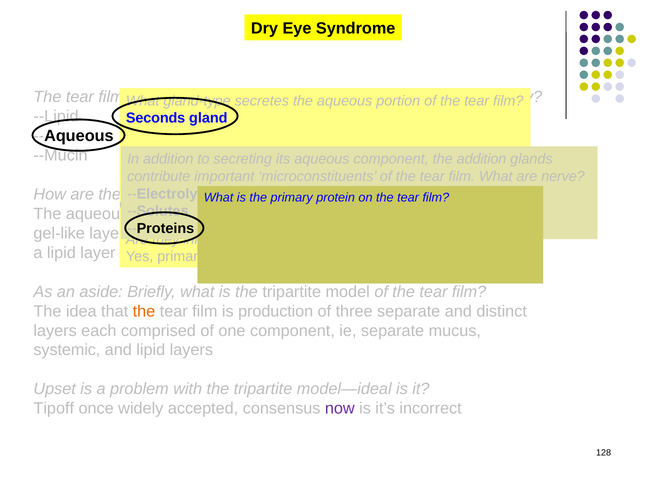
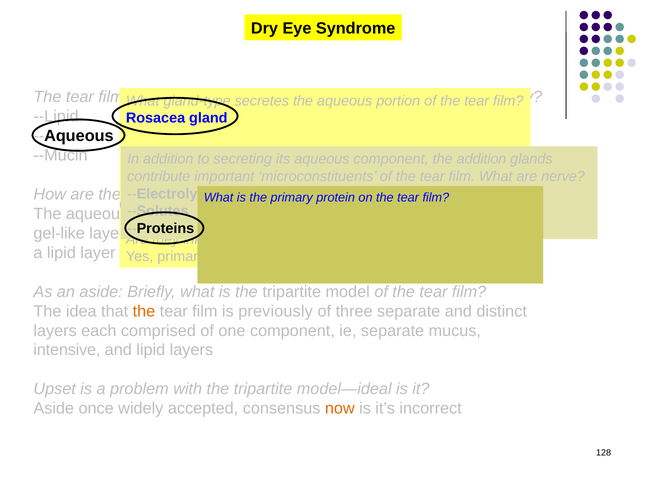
Seconds: Seconds -> Rosacea (156, 118)
production: production -> previously (276, 311)
systemic: systemic -> intensive (67, 350)
Tipoff: Tipoff -> Aside (54, 409)
now colour: purple -> orange (340, 409)
